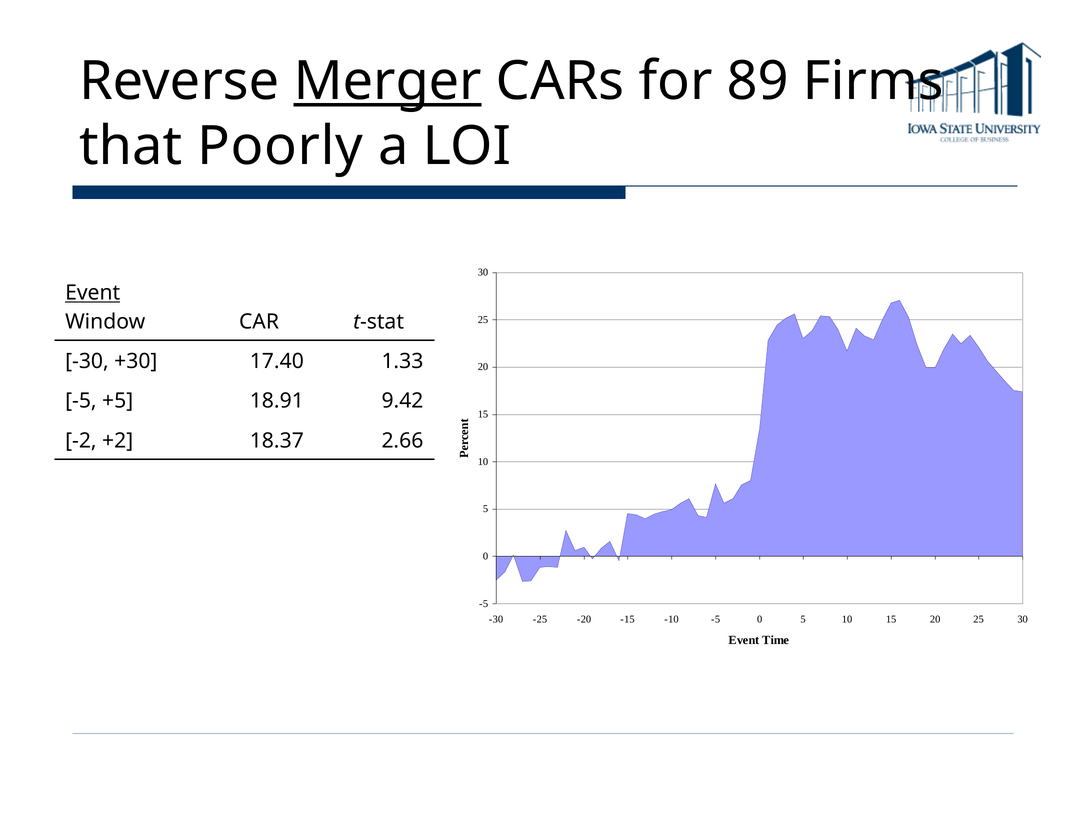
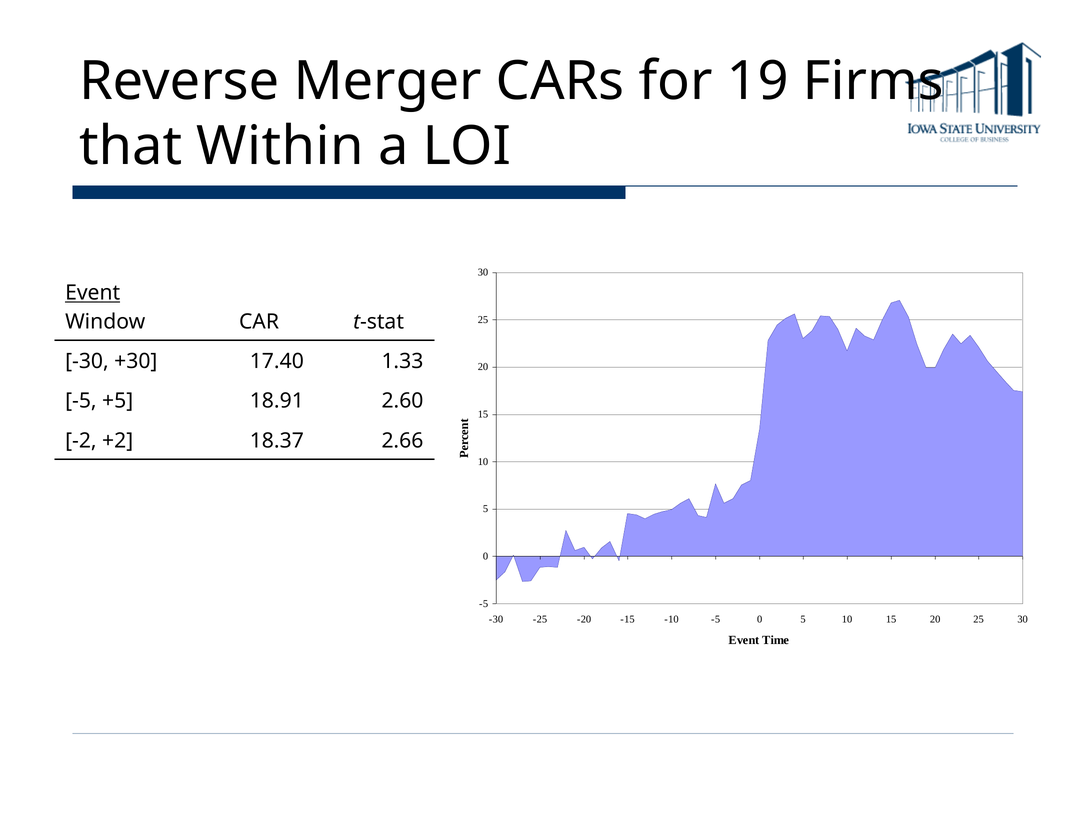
Merger underline: present -> none (388, 81)
89: 89 -> 19 (758, 81)
Poorly: Poorly -> Within (280, 146)
9.42: 9.42 -> 2.60 (402, 401)
